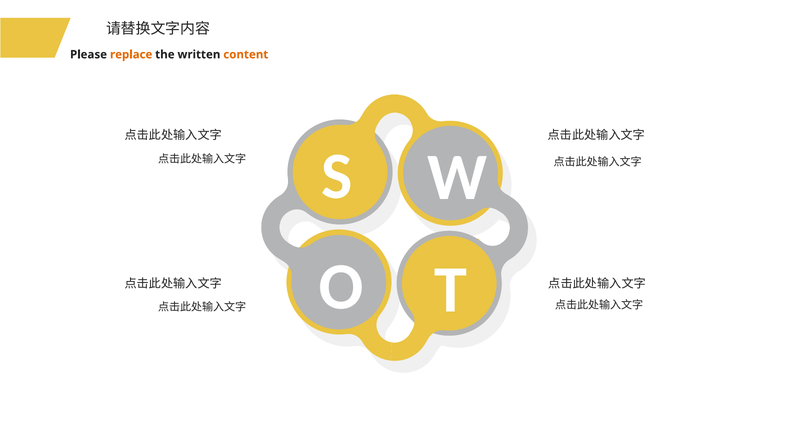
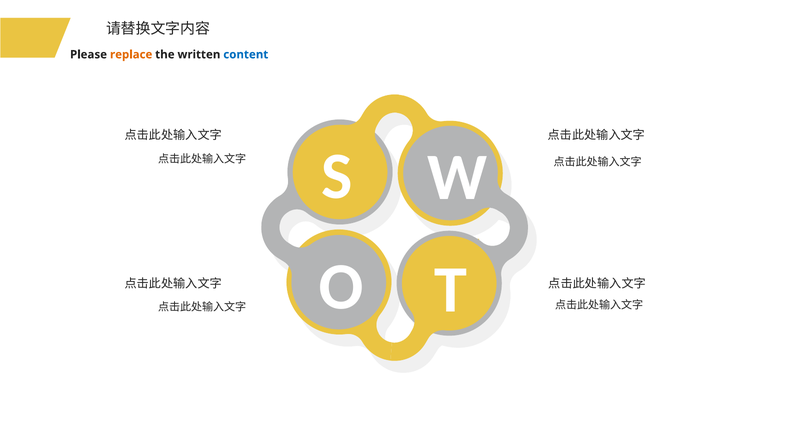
content colour: orange -> blue (246, 55)
